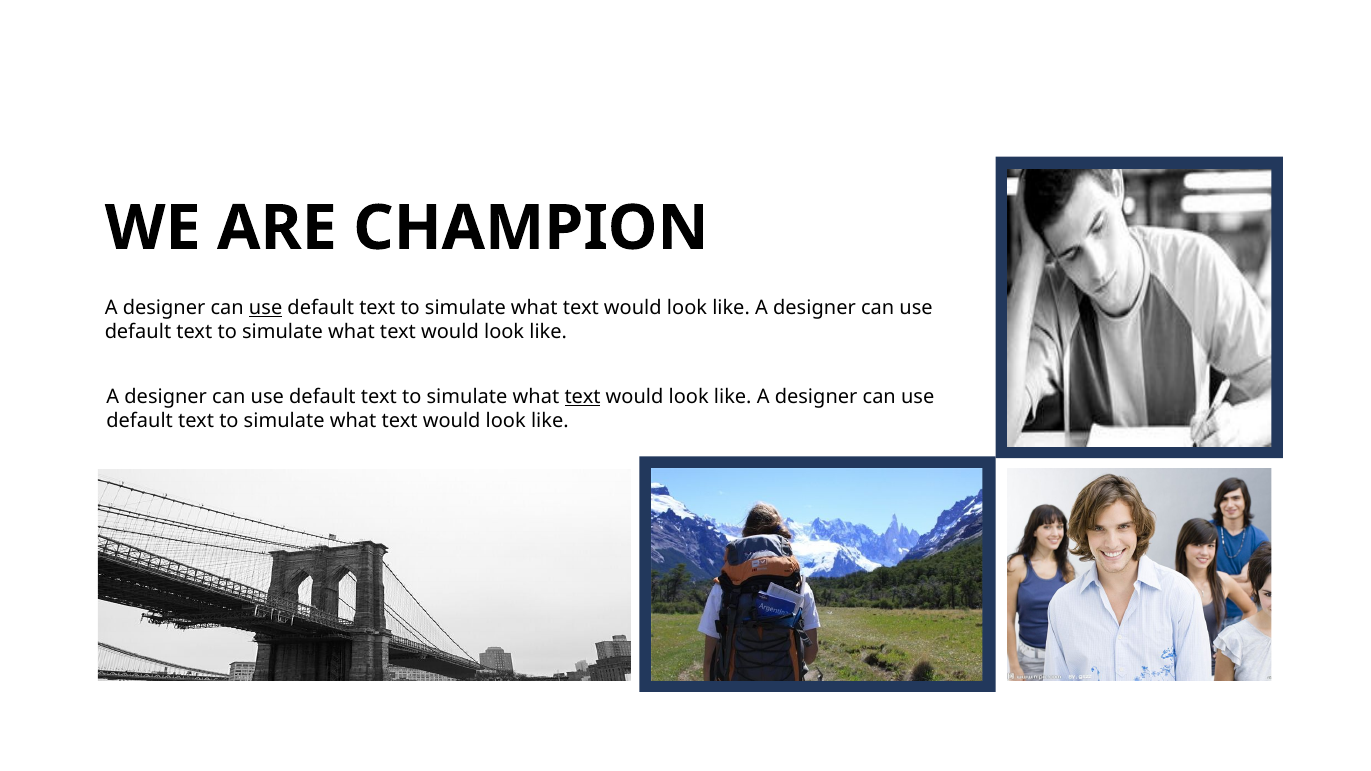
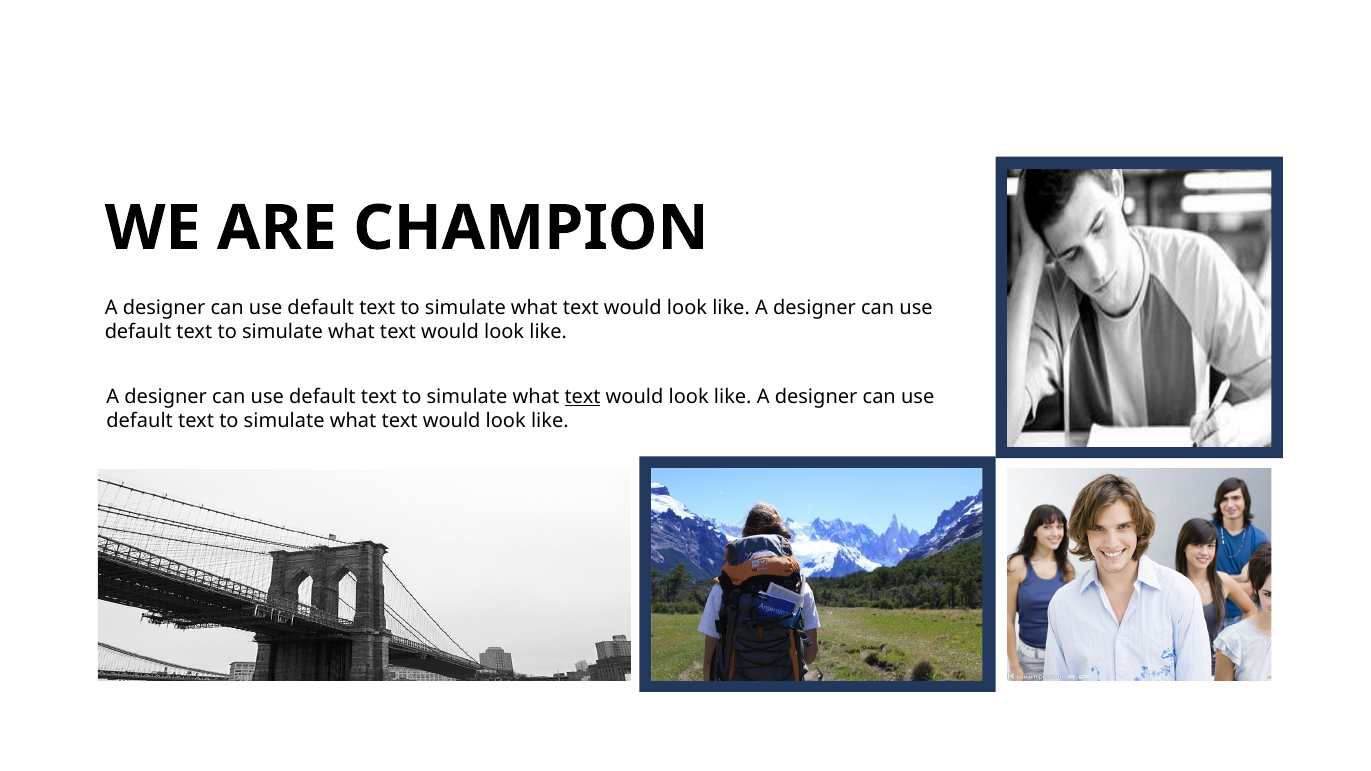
use underline: present -> none (266, 308)
